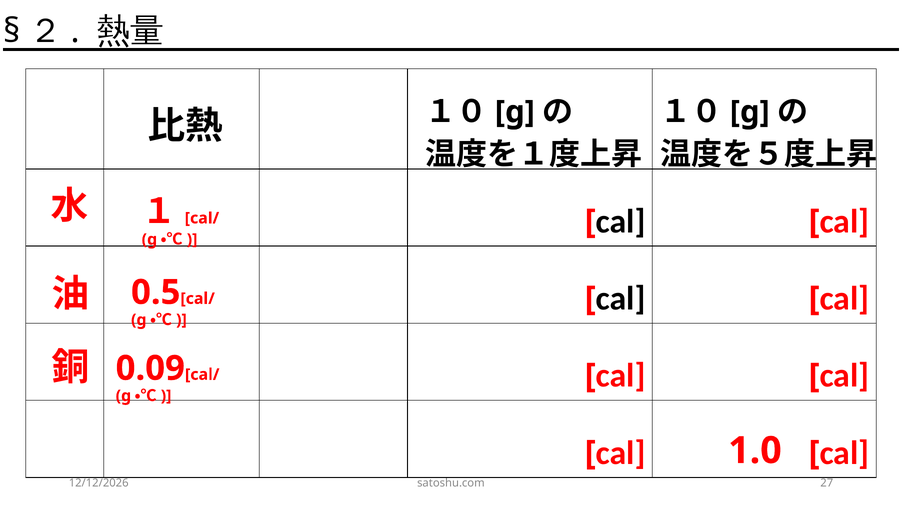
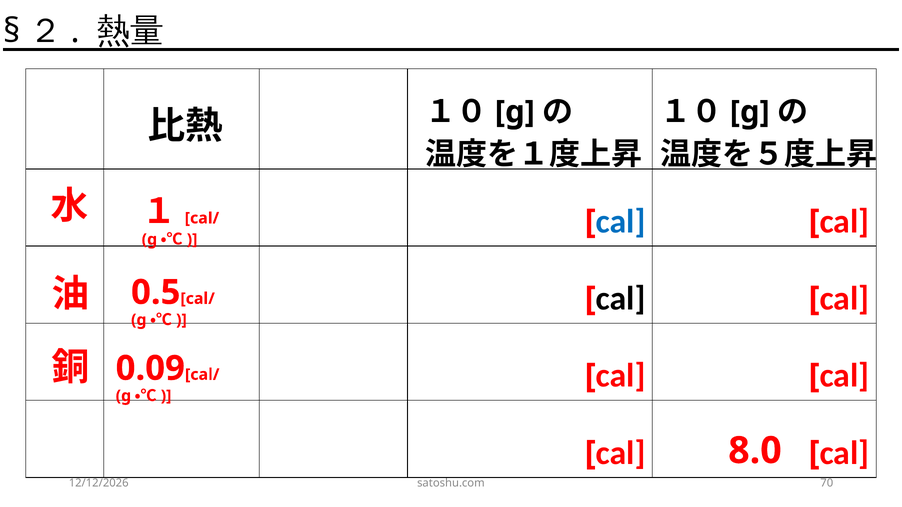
cal colour: black -> blue (621, 222)
1.0: 1.0 -> 8.0 (755, 451)
27: 27 -> 70 (827, 484)
